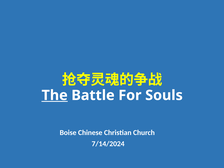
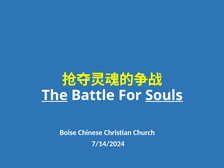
Souls underline: none -> present (164, 95)
